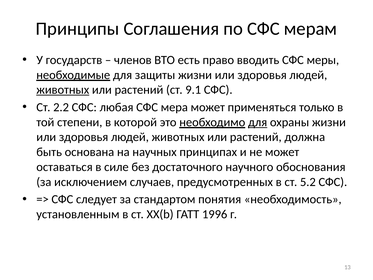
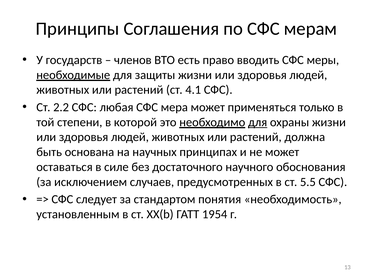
животных underline: present -> none (63, 90)
9.1: 9.1 -> 4.1 (193, 90)
5.2: 5.2 -> 5.5 (308, 182)
1996: 1996 -> 1954 (215, 214)
